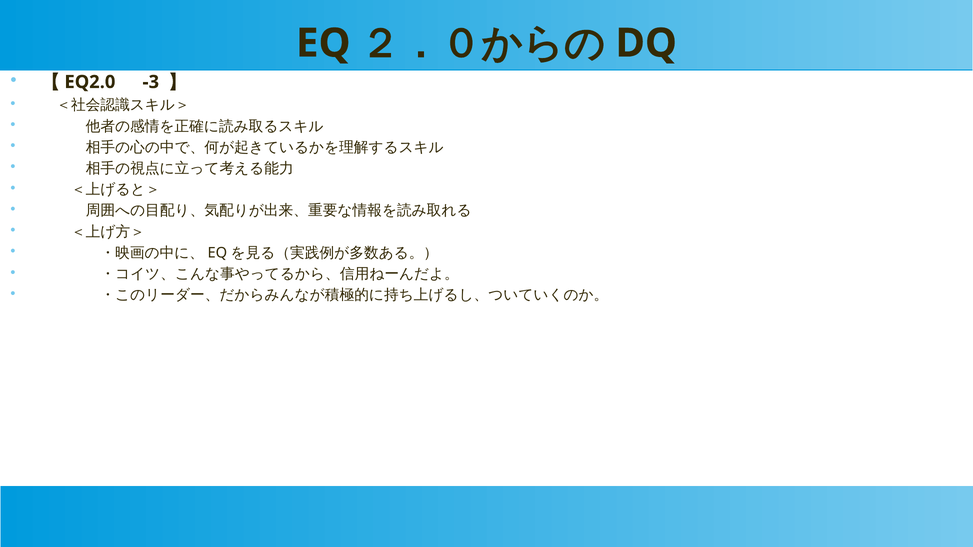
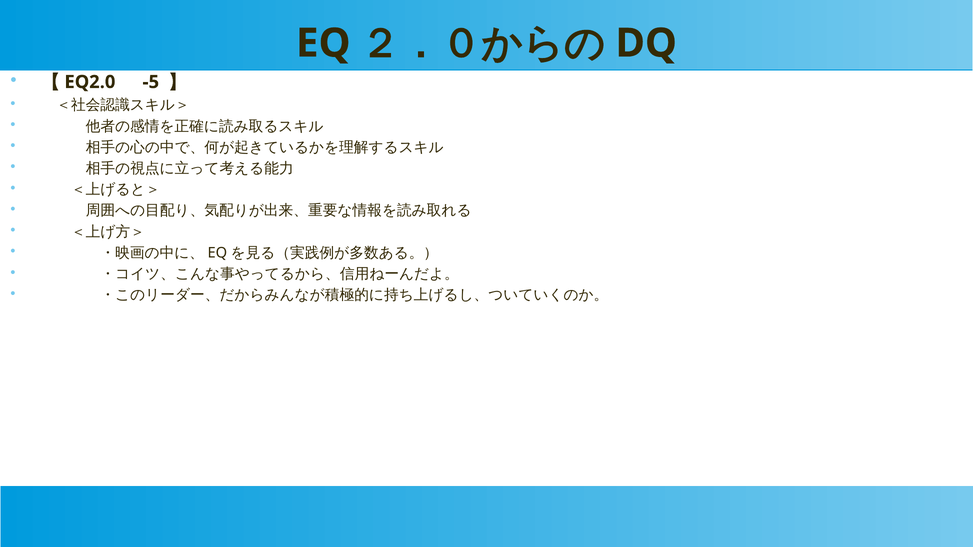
-3: -3 -> -5 (151, 82)
